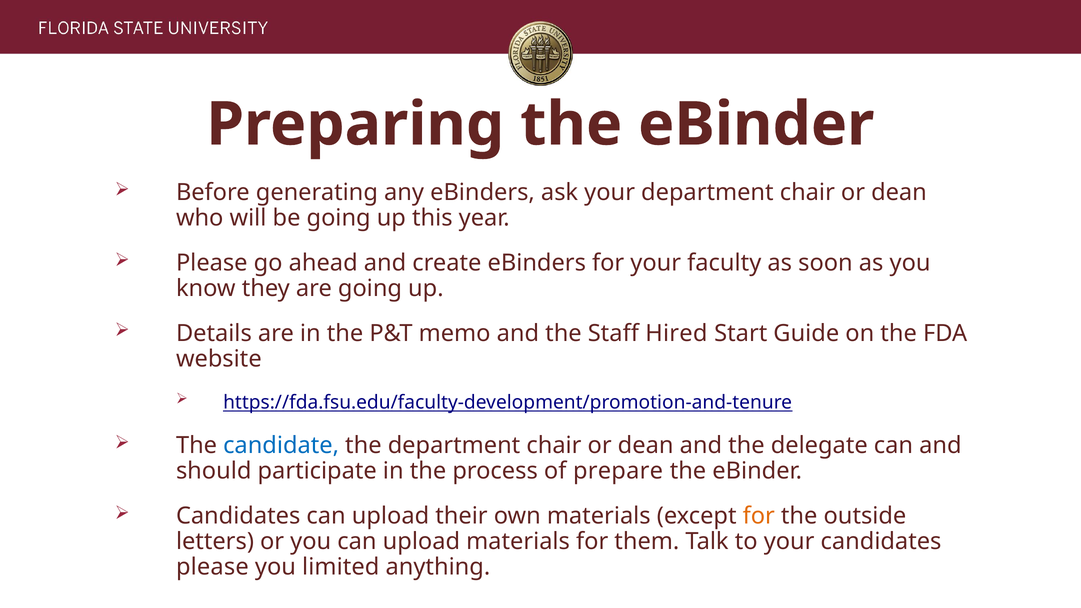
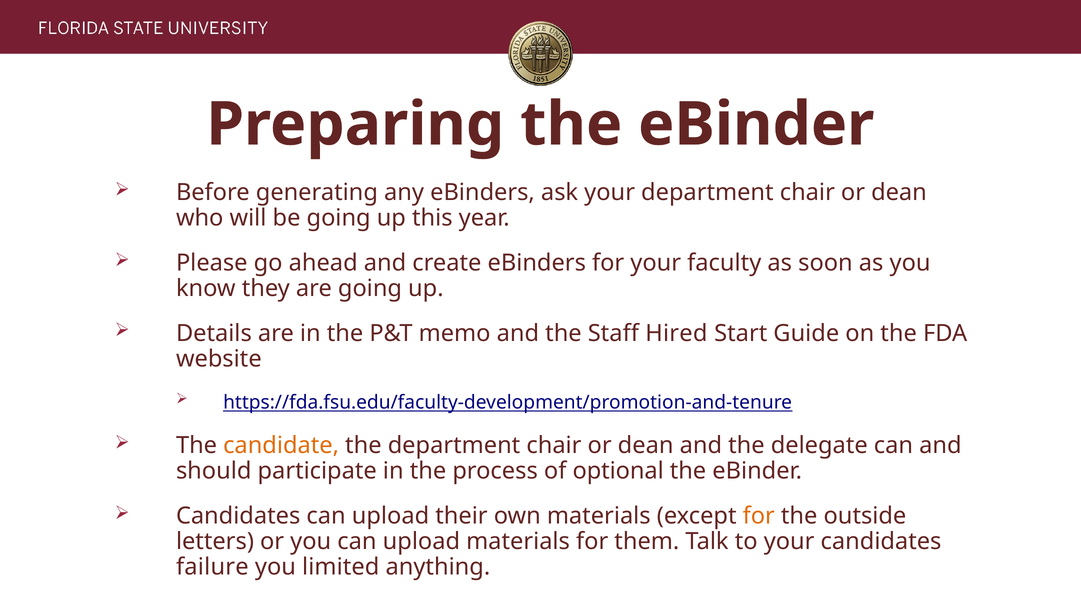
candidate colour: blue -> orange (281, 446)
prepare: prepare -> optional (618, 471)
please: please -> failure (212, 567)
